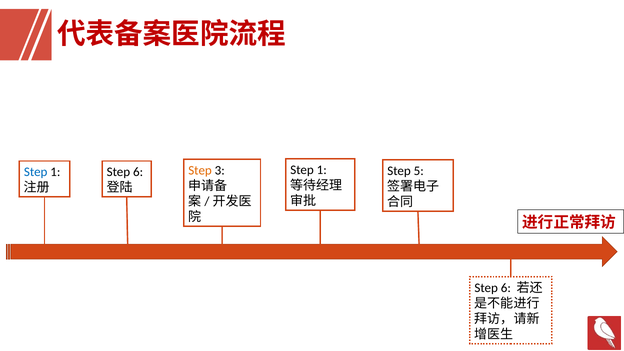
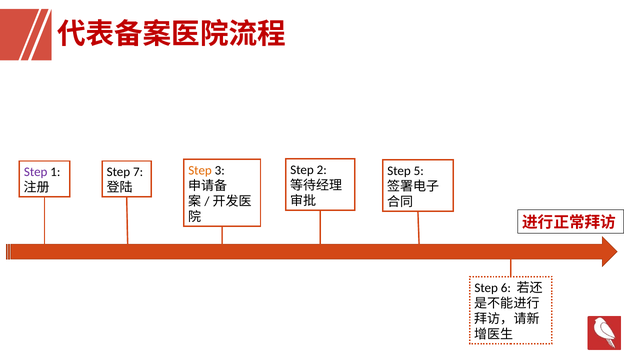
1: 1 -> 2 (322, 170)
Step colour: blue -> purple (36, 172)
6: 6 -> 7 (138, 172)
